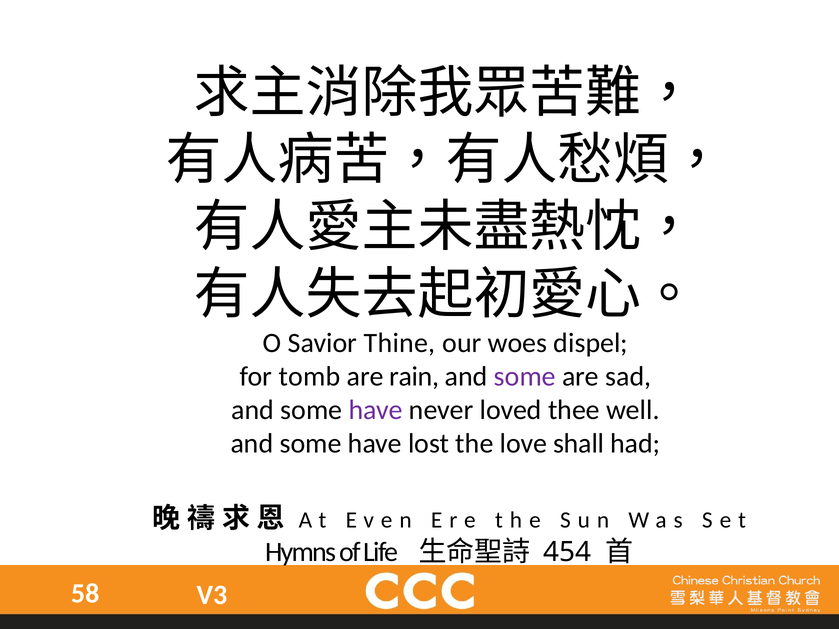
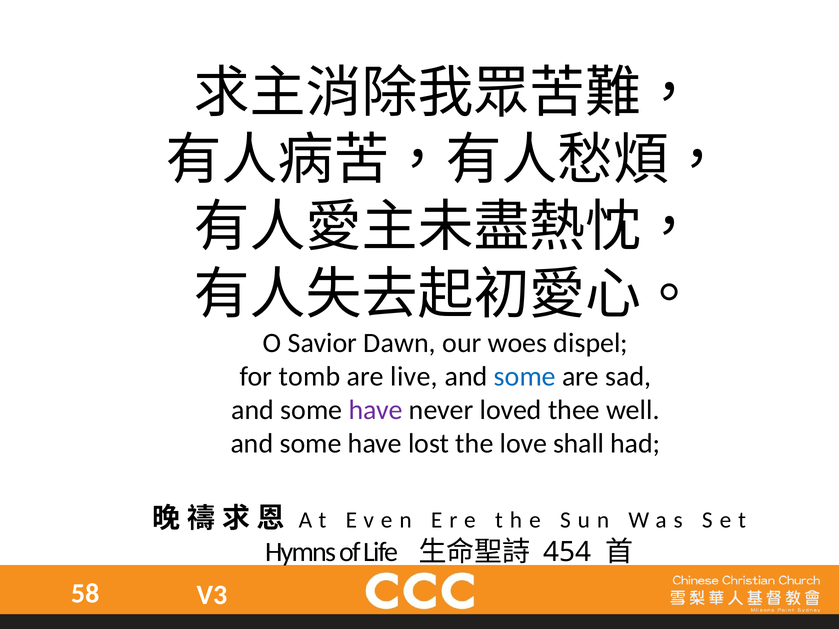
Thine: Thine -> Dawn (400, 343)
rain: rain -> live (414, 377)
some colour: purple -> blue (525, 377)
